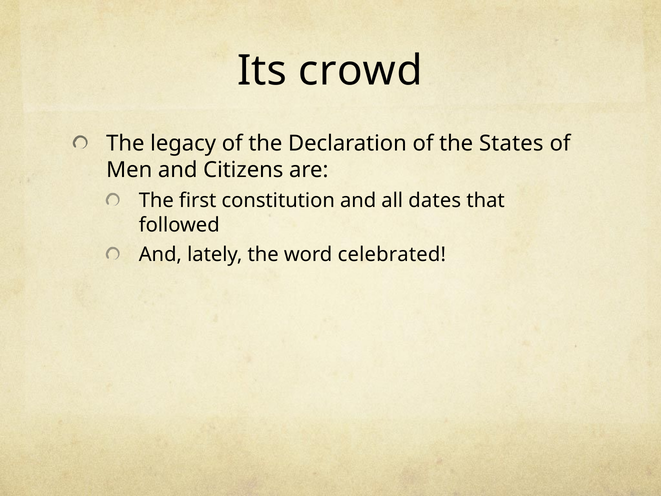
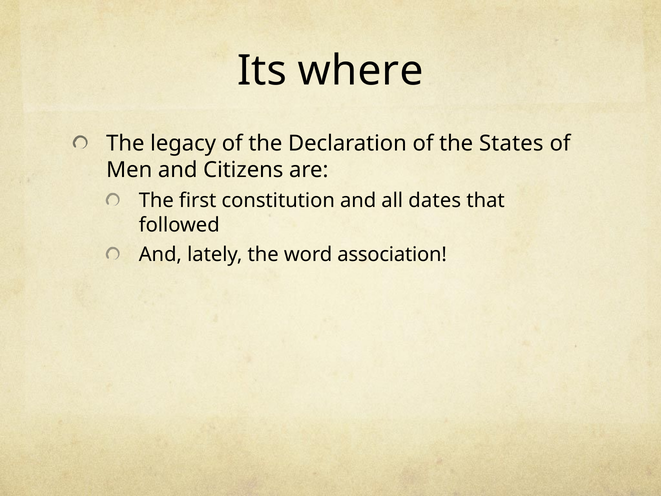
crowd: crowd -> where (361, 71)
celebrated: celebrated -> association (392, 255)
